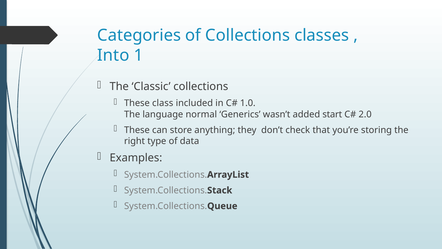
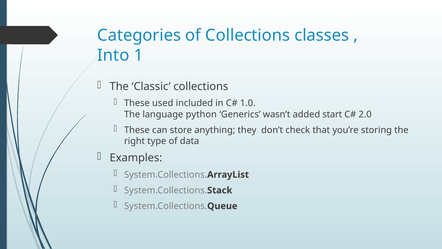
class: class -> used (163, 103)
normal: normal -> python (201, 114)
